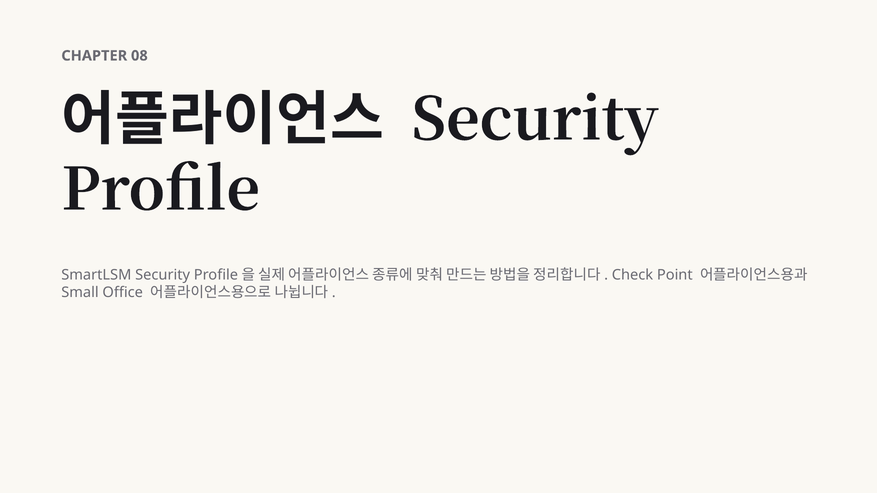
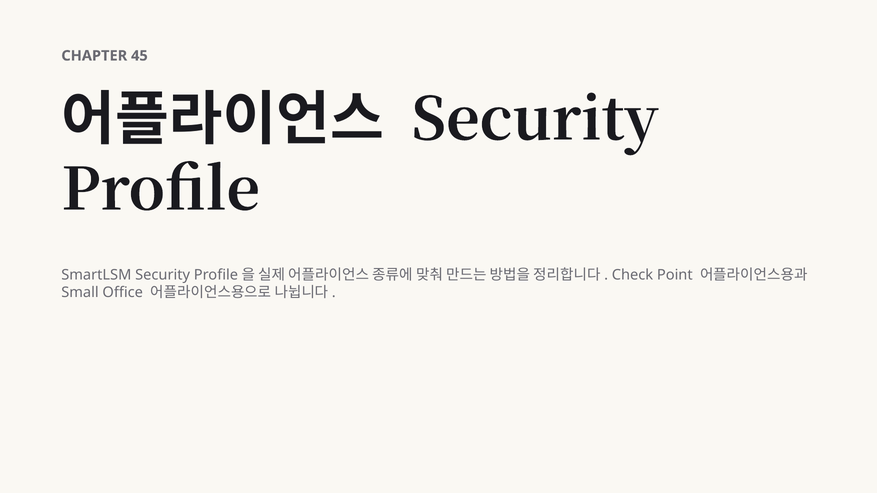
08: 08 -> 45 (139, 56)
